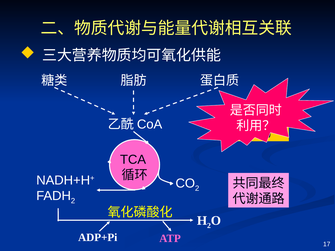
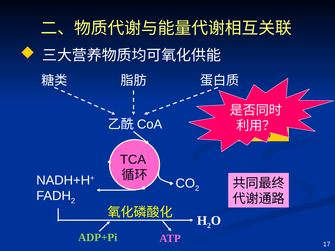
ADP+Pi colour: white -> light green (98, 238)
